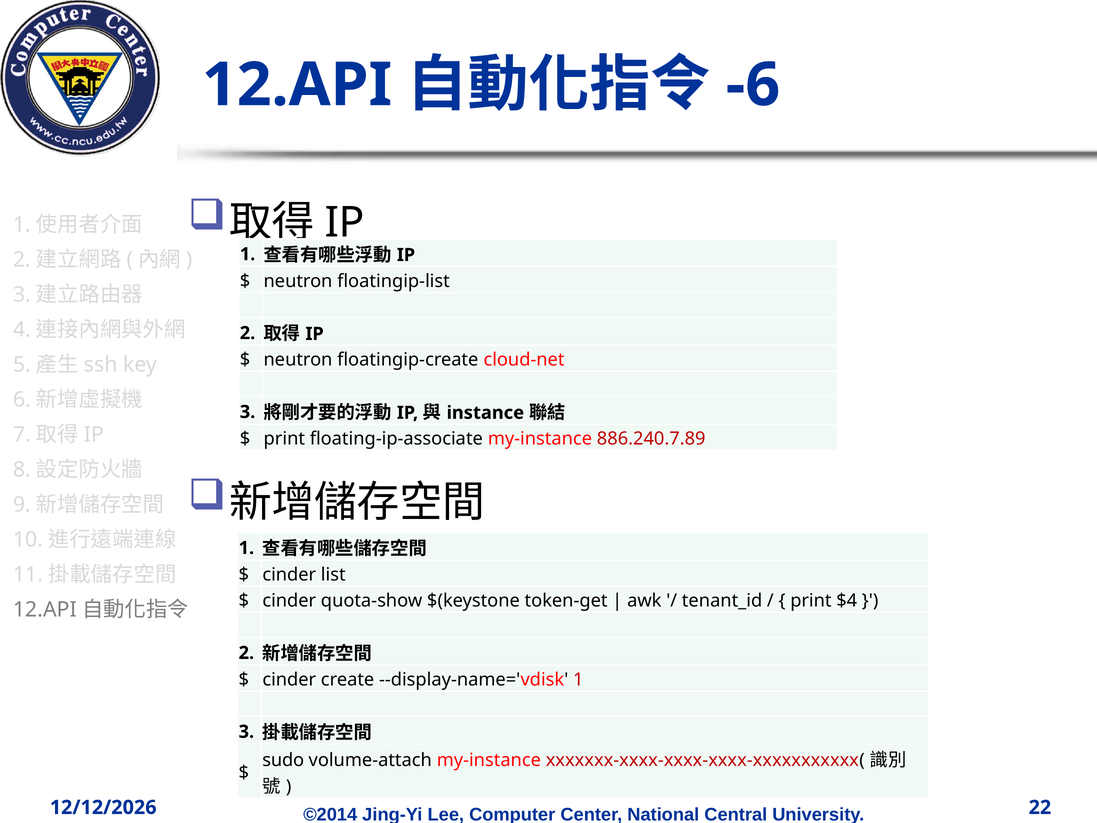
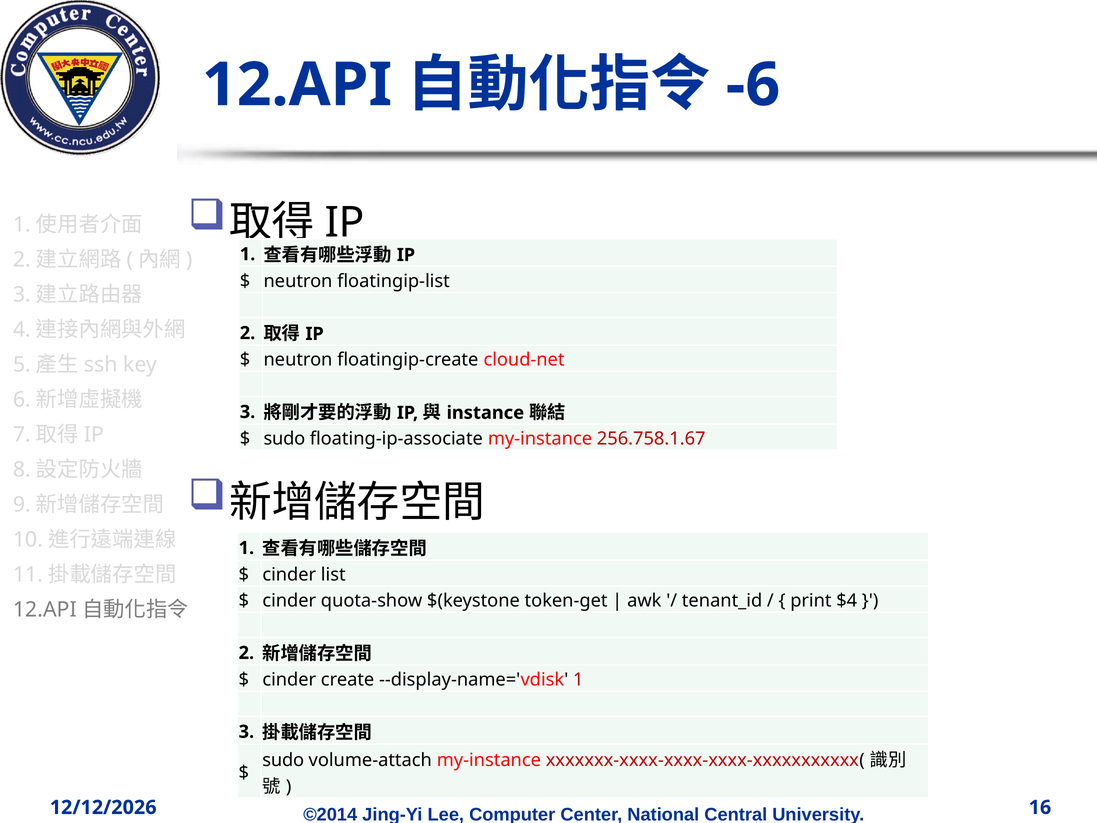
print: print -> sudo (284, 439)
886.240.7.89: 886.240.7.89 -> 256.758.1.67 (651, 439)
22: 22 -> 16 (1040, 807)
